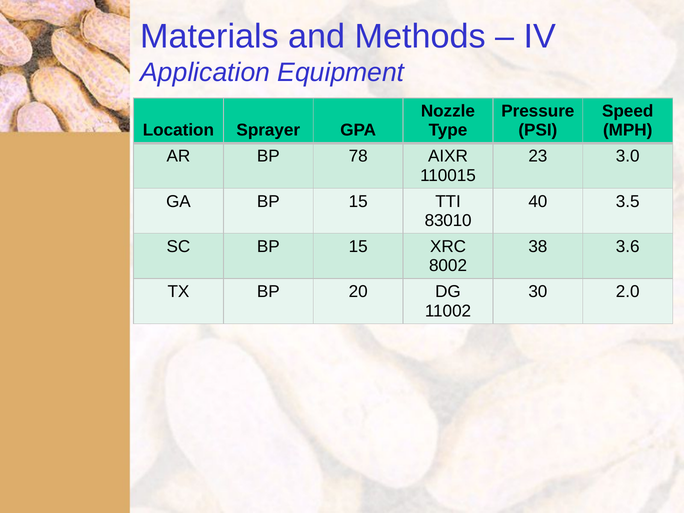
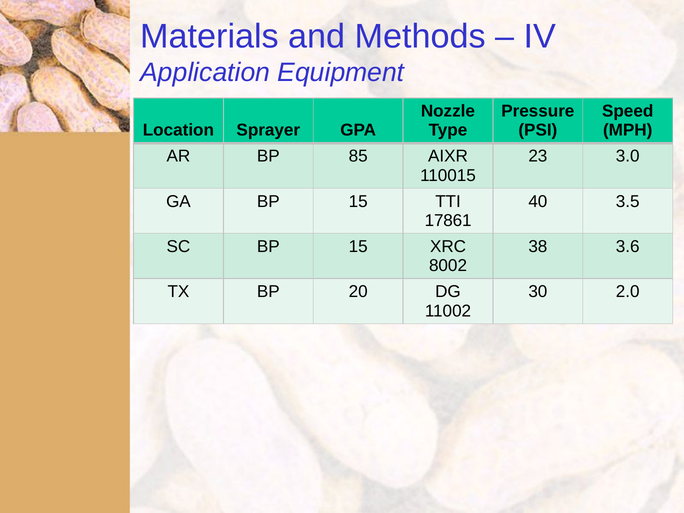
78: 78 -> 85 (358, 156)
83010: 83010 -> 17861 (448, 221)
